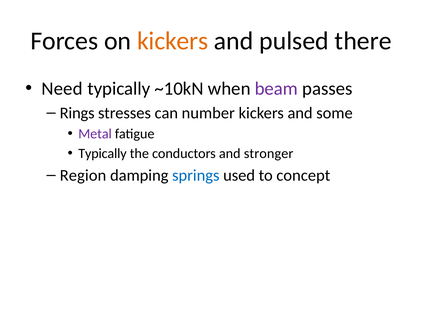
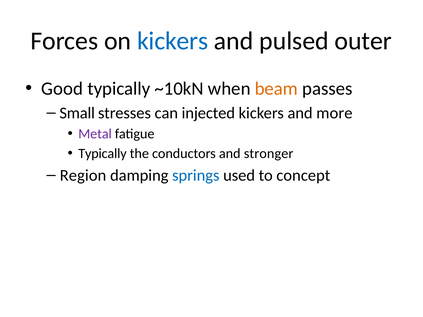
kickers colour: orange -> blue (173, 41)
there: there -> outer (363, 41)
Need: Need -> Good (62, 89)
beam colour: purple -> orange (276, 89)
Rings: Rings -> Small (77, 113)
number: number -> injected (208, 113)
some: some -> more (334, 113)
